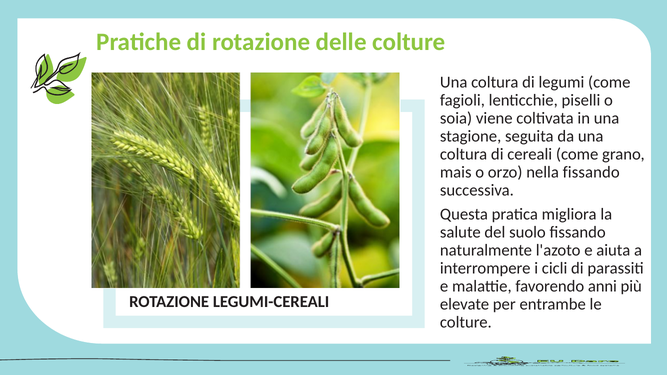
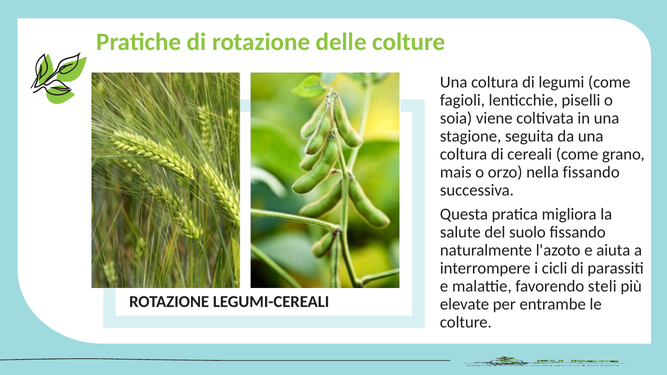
anni: anni -> steli (602, 286)
